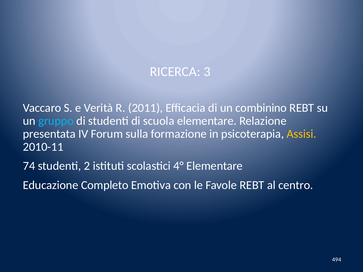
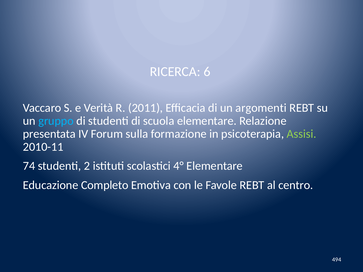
3: 3 -> 6 (207, 72)
combinino: combinino -> argomenti (261, 108)
Assisi colour: yellow -> light green (302, 134)
